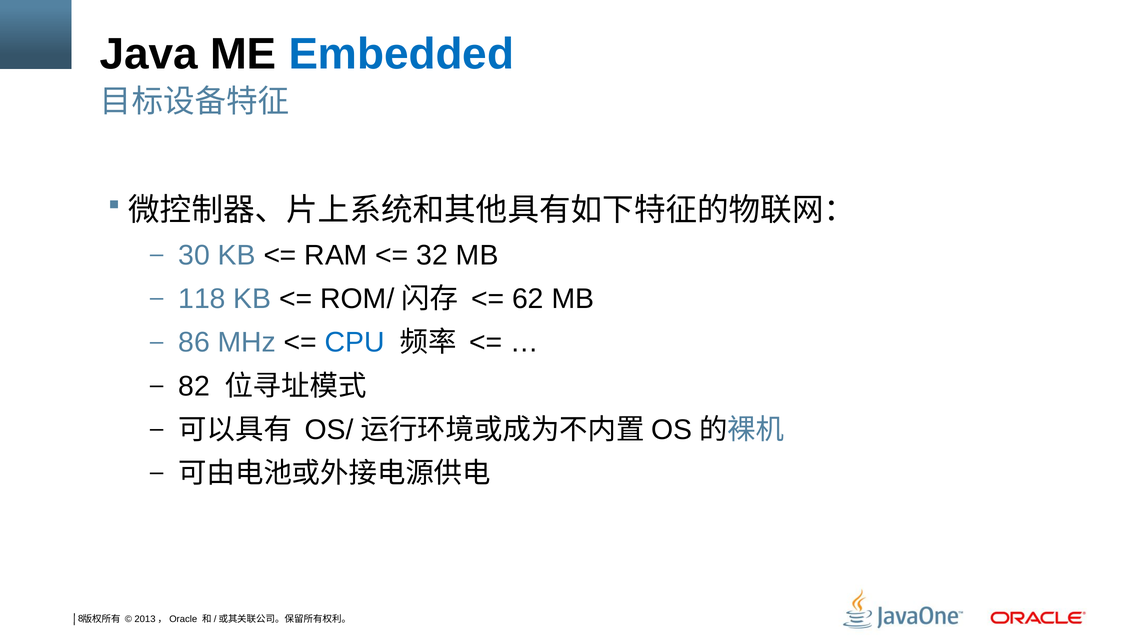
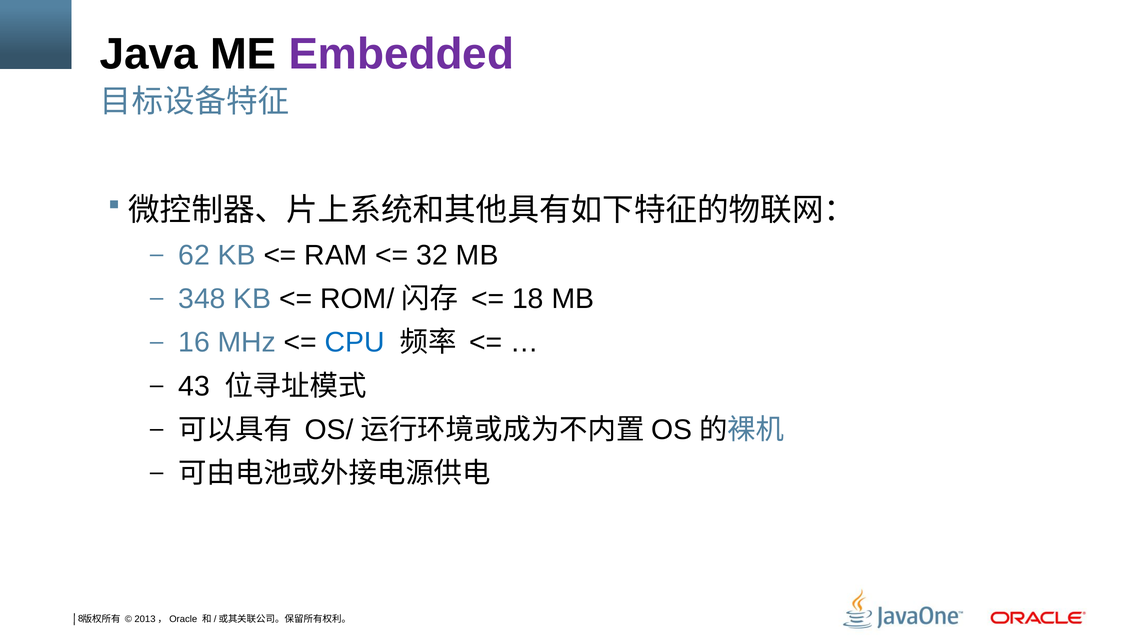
Embedded colour: blue -> purple (401, 54)
30: 30 -> 62 (194, 255)
118: 118 -> 348 (202, 299)
62: 62 -> 18 (528, 299)
86: 86 -> 16 (194, 343)
82: 82 -> 43 (194, 386)
